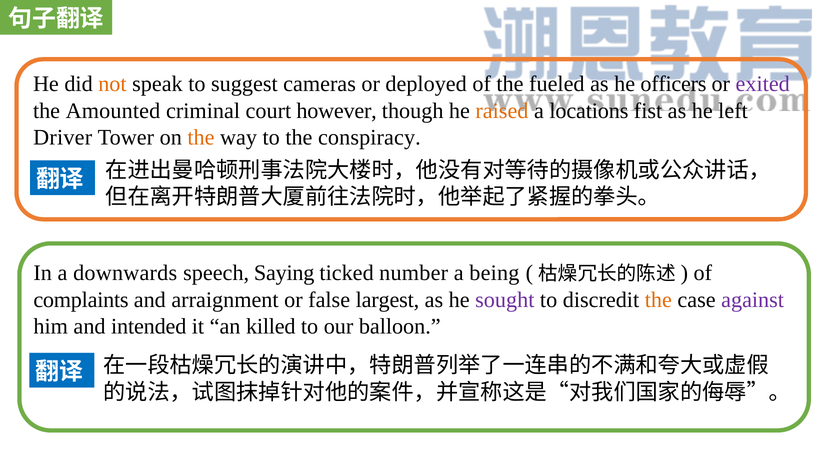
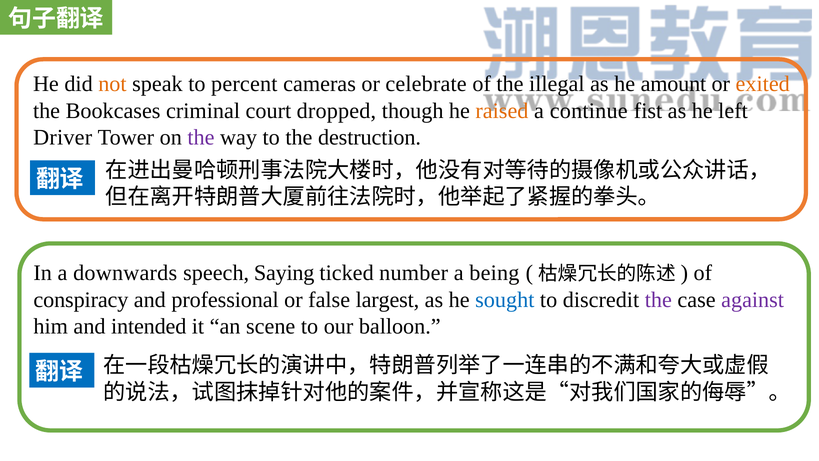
suggest: suggest -> percent (244, 84)
deployed: deployed -> celebrate (426, 84)
fueled: fueled -> illegal (557, 84)
officers: officers -> amount (673, 84)
exited colour: purple -> orange (763, 84)
Amounted: Amounted -> Bookcases (113, 111)
however: however -> dropped (336, 111)
locations: locations -> continue (589, 111)
the colour: orange -> purple (201, 137)
conspiracy: conspiracy -> destruction (369, 137)
complaints: complaints -> conspiracy (81, 299)
arraignment: arraignment -> professional (225, 299)
sought colour: purple -> blue (505, 299)
the colour: orange -> purple (658, 299)
killed: killed -> scene (271, 326)
